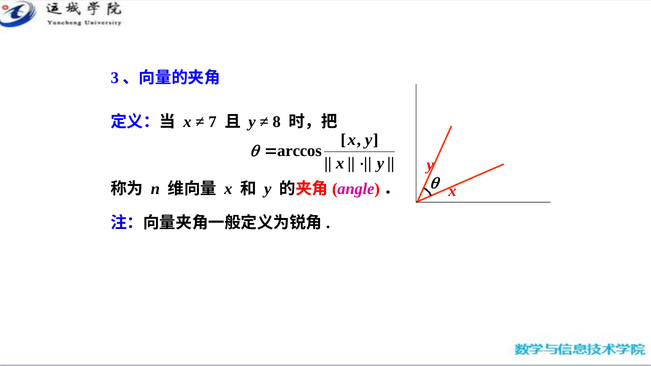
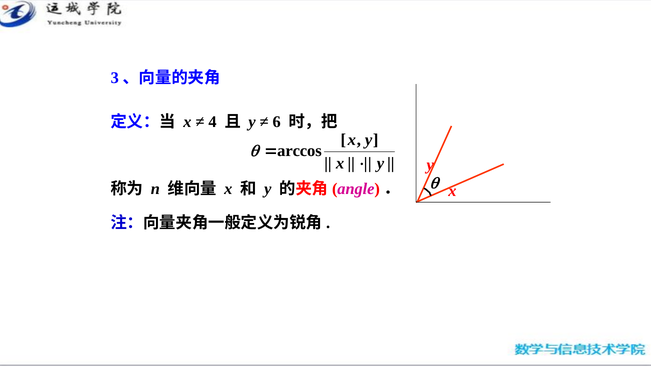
7: 7 -> 4 (213, 122)
8: 8 -> 6 (277, 122)
